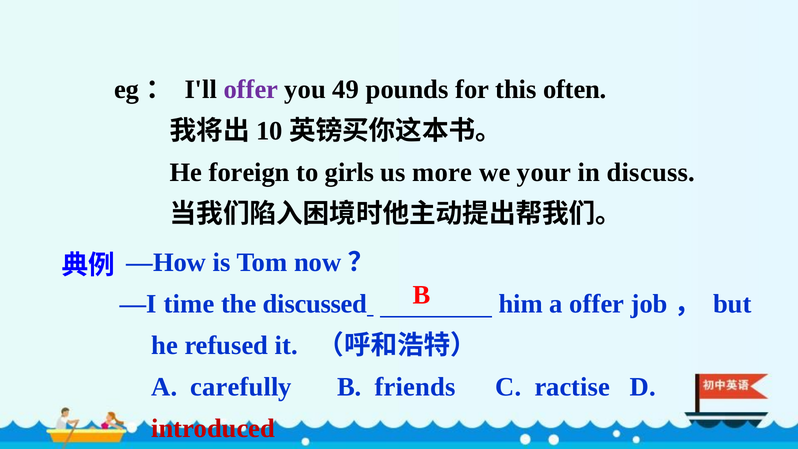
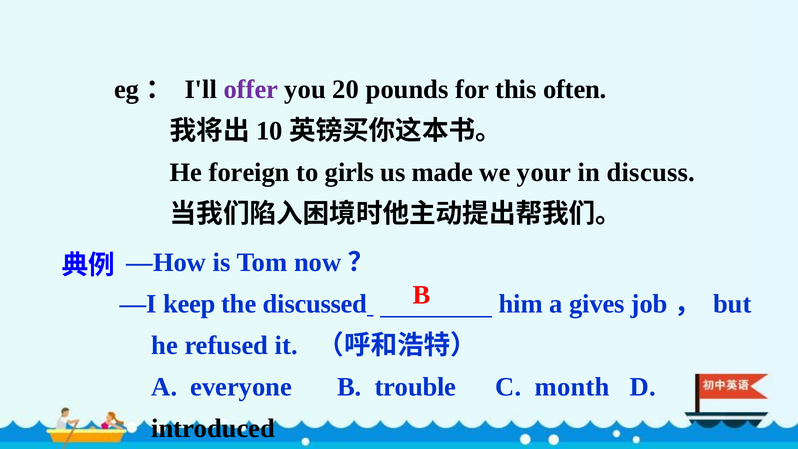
49: 49 -> 20 (346, 89)
more: more -> made (443, 172)
time: time -> keep (189, 304)
a offer: offer -> gives (597, 304)
carefully: carefully -> everyone (241, 387)
friends: friends -> trouble (415, 387)
ractise: ractise -> month (572, 387)
introduced colour: red -> black (213, 428)
